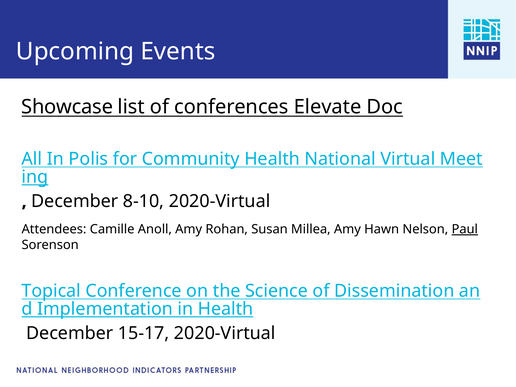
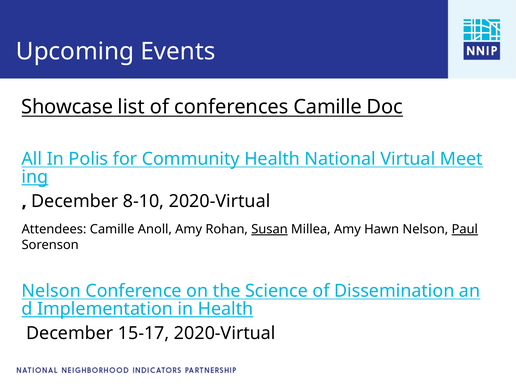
conferences Elevate: Elevate -> Camille (328, 107)
Susan underline: none -> present (269, 229)
Topical: Topical -> Nelson (51, 291)
